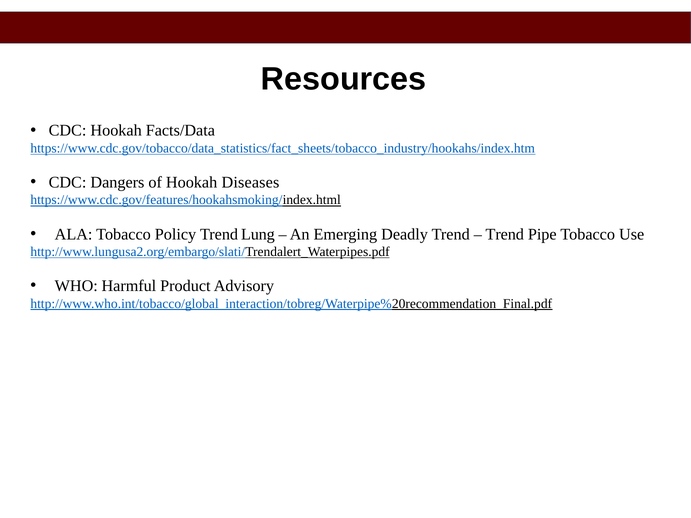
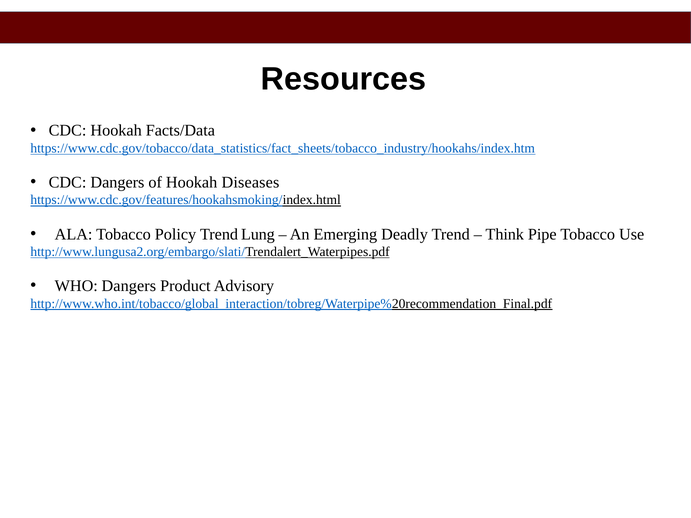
Trend: Trend -> Think (505, 234)
WHO Harmful: Harmful -> Dangers (129, 286)
